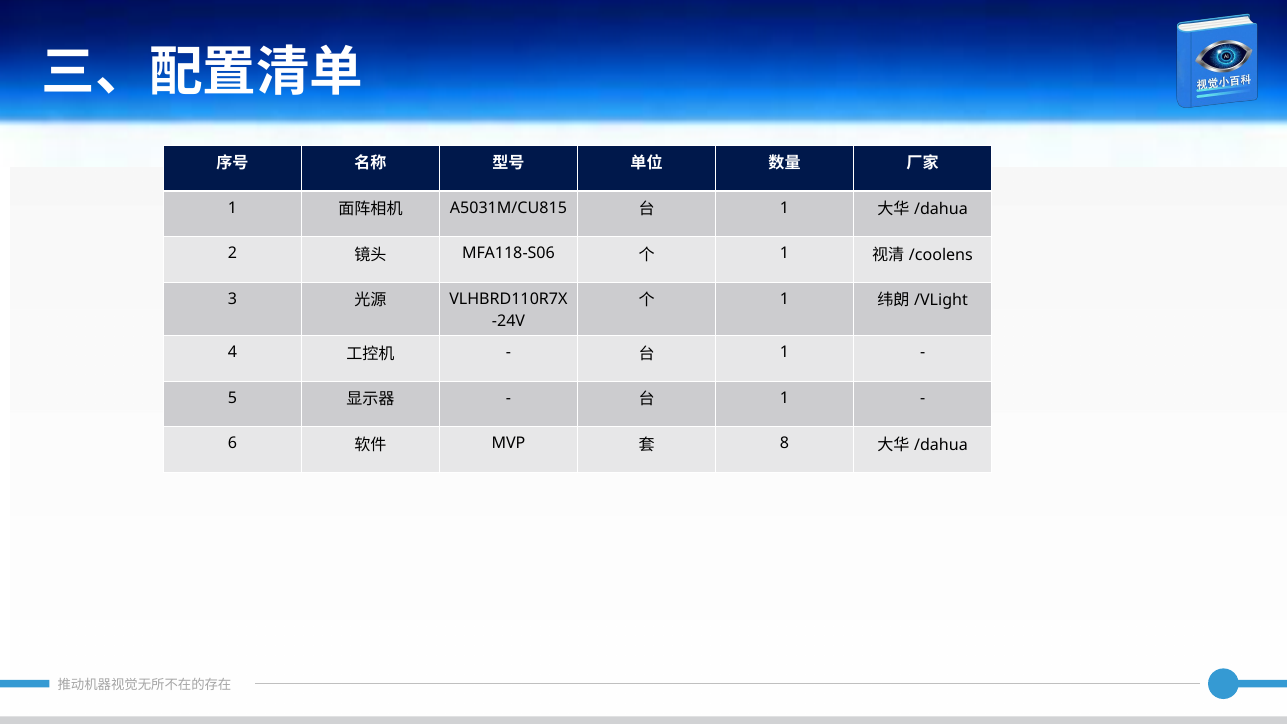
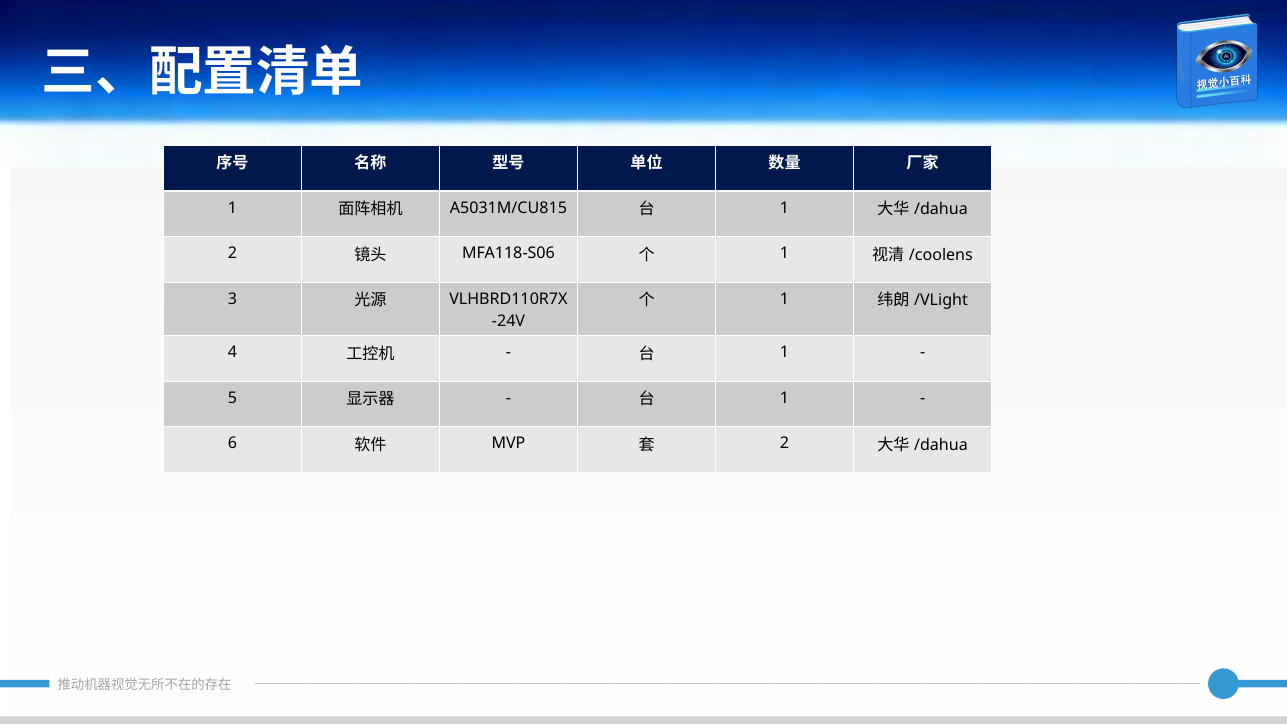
8: 8 -> 2 (785, 444)
